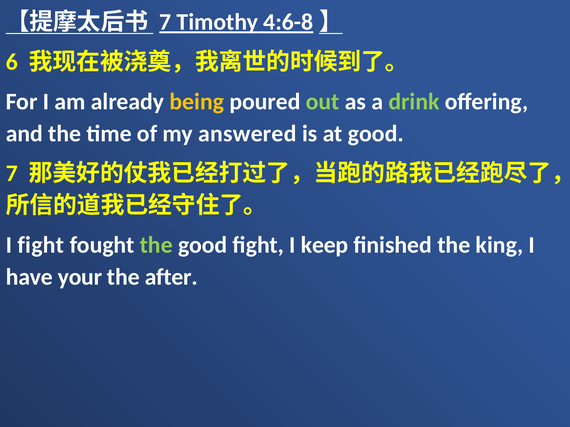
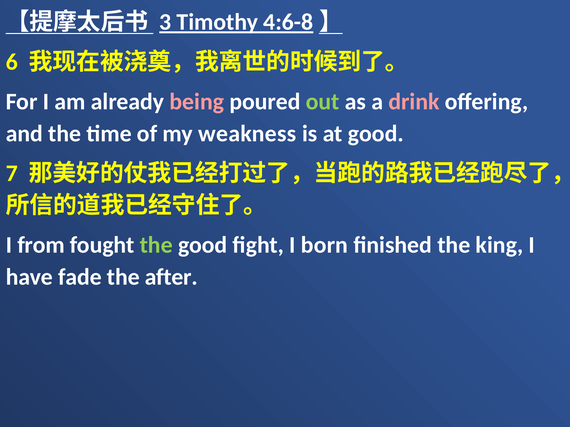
7: 7 -> 3 (165, 22)
being colour: yellow -> pink (197, 102)
drink colour: light green -> pink (414, 102)
answered: answered -> weakness (247, 134)
I fight: fight -> from (41, 245)
keep: keep -> born (324, 245)
your: your -> fade (80, 277)
